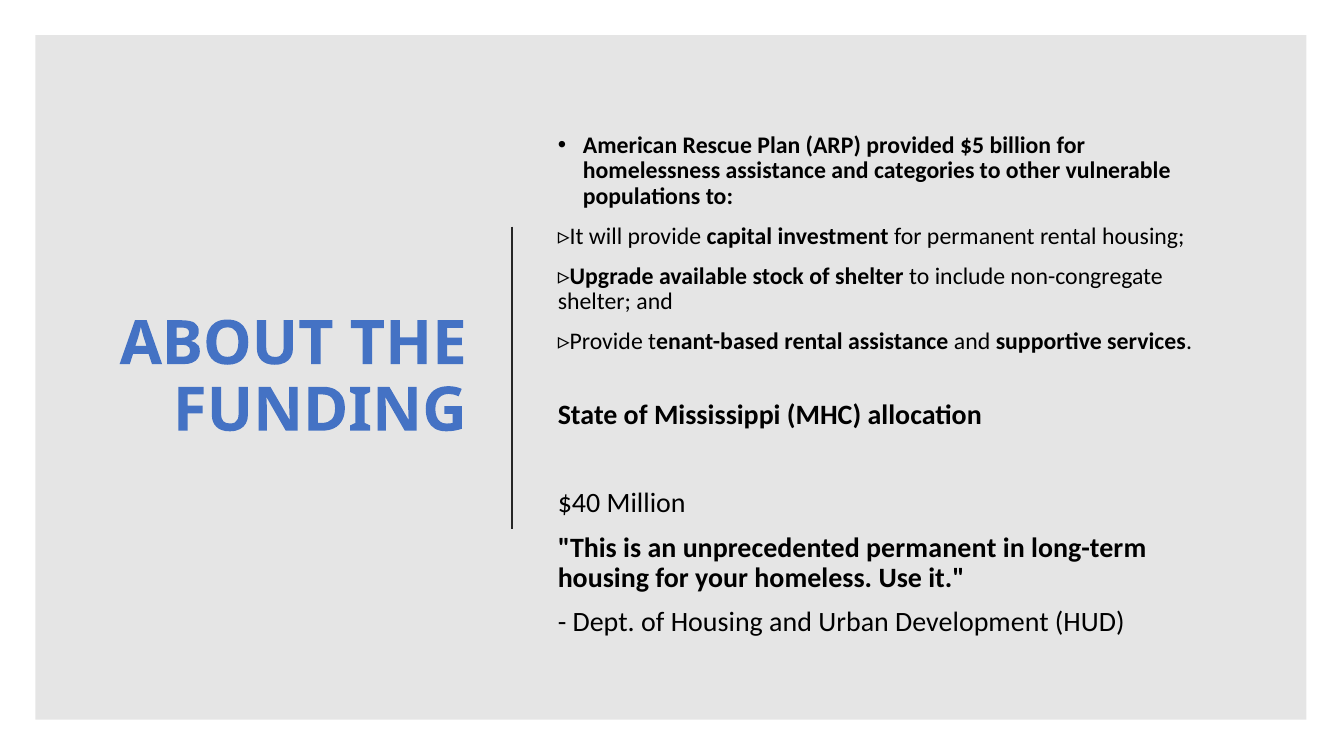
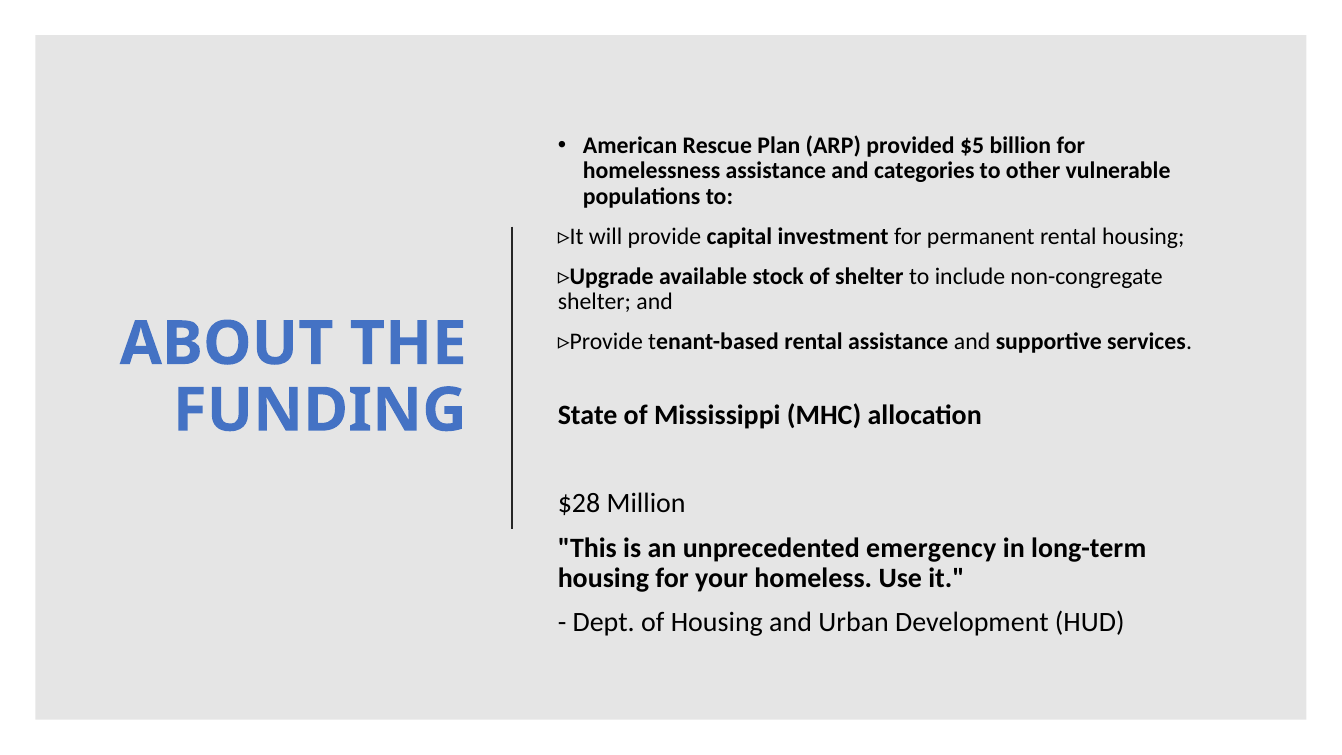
$40: $40 -> $28 (579, 504)
unprecedented permanent: permanent -> emergency (931, 548)
